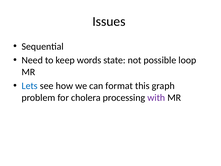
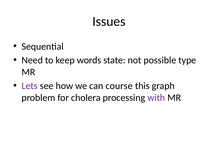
loop: loop -> type (187, 60)
Lets colour: blue -> purple (30, 86)
format: format -> course (119, 86)
